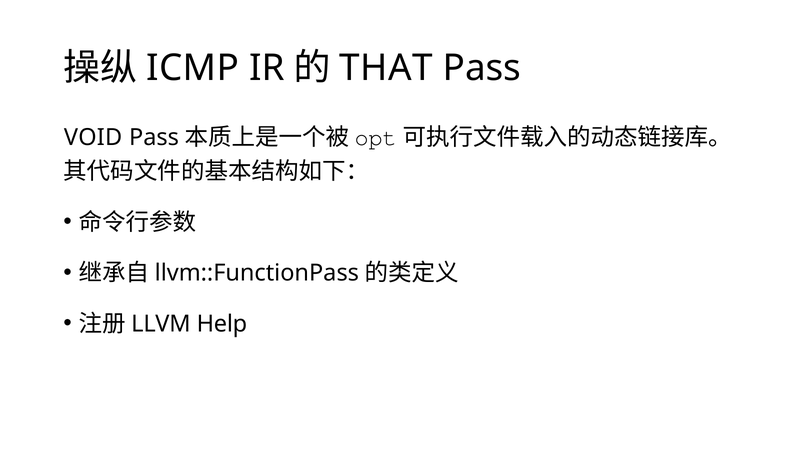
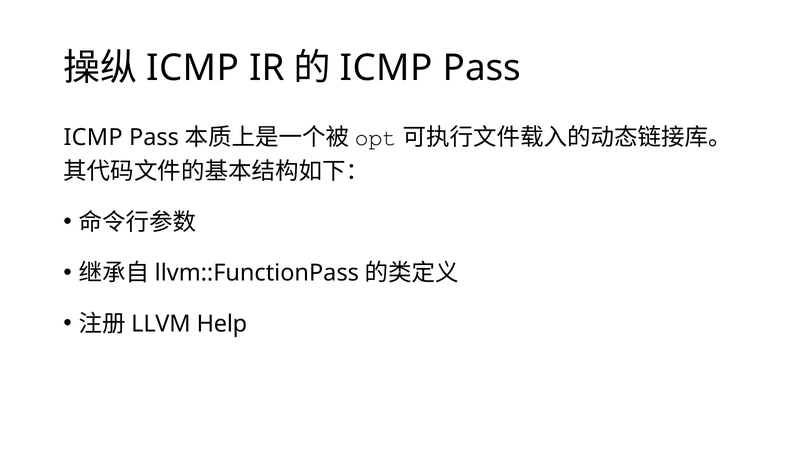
THAT: THAT -> ICMP (386, 68)
VOID: VOID -> ICMP (93, 137)
